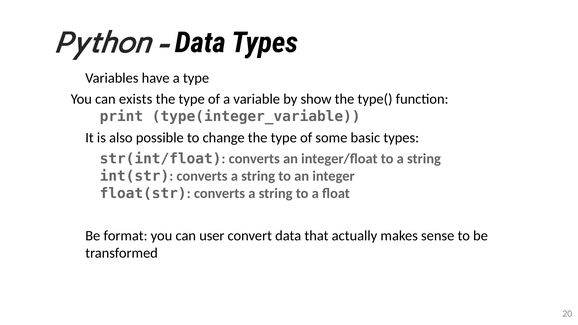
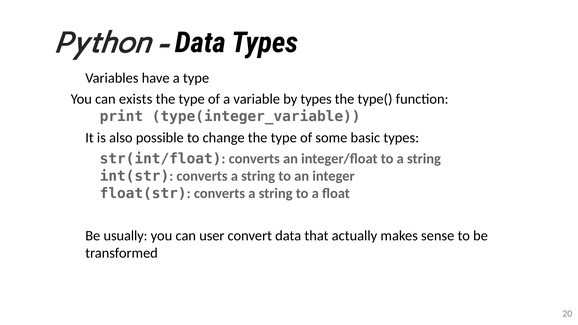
by show: show -> types (316, 99)
format: format -> usually (126, 236)
